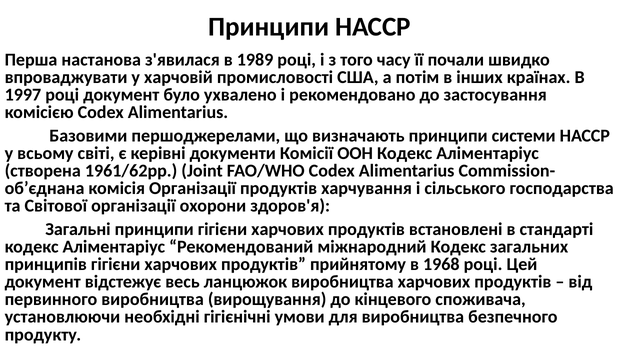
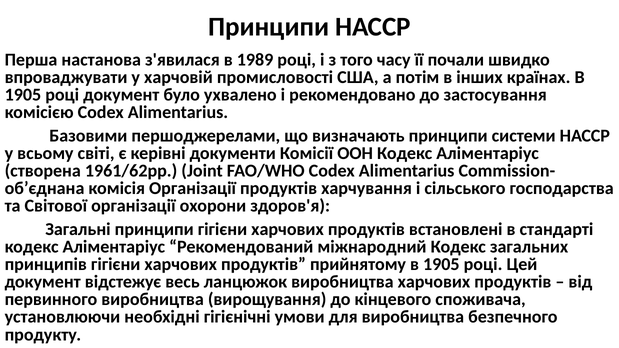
1997: 1997 -> 1905 (23, 95)
прийнятому в 1968: 1968 -> 1905 (441, 264)
